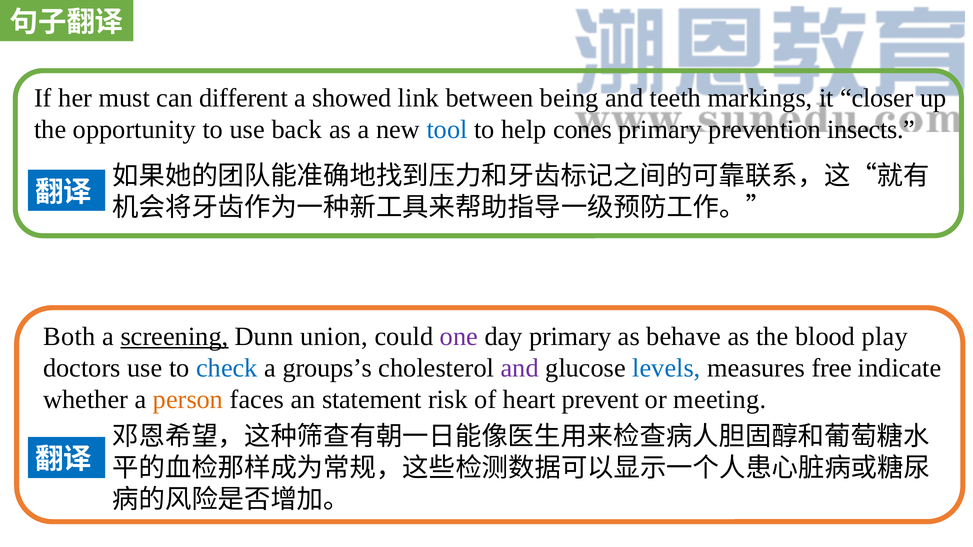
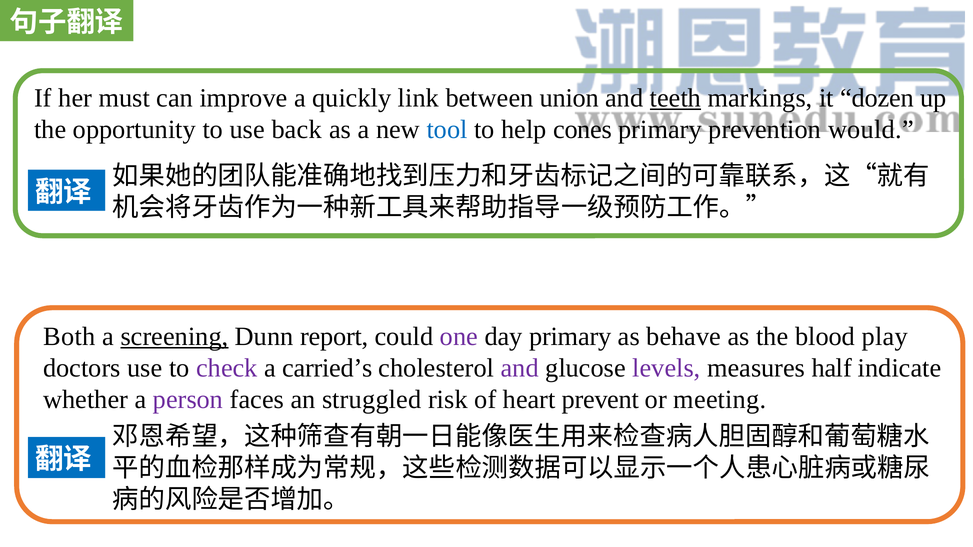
different: different -> improve (243, 98)
showed: showed -> quickly (352, 98)
being: being -> union (569, 98)
teeth underline: none -> present (675, 98)
closer: closer -> dozen (877, 98)
insects: insects -> would (871, 130)
union: union -> report (334, 337)
check colour: blue -> purple (227, 368)
groups’s: groups’s -> carried’s (327, 368)
levels colour: blue -> purple (666, 368)
free: free -> half (832, 368)
person colour: orange -> purple (188, 400)
statement: statement -> struggled (372, 400)
